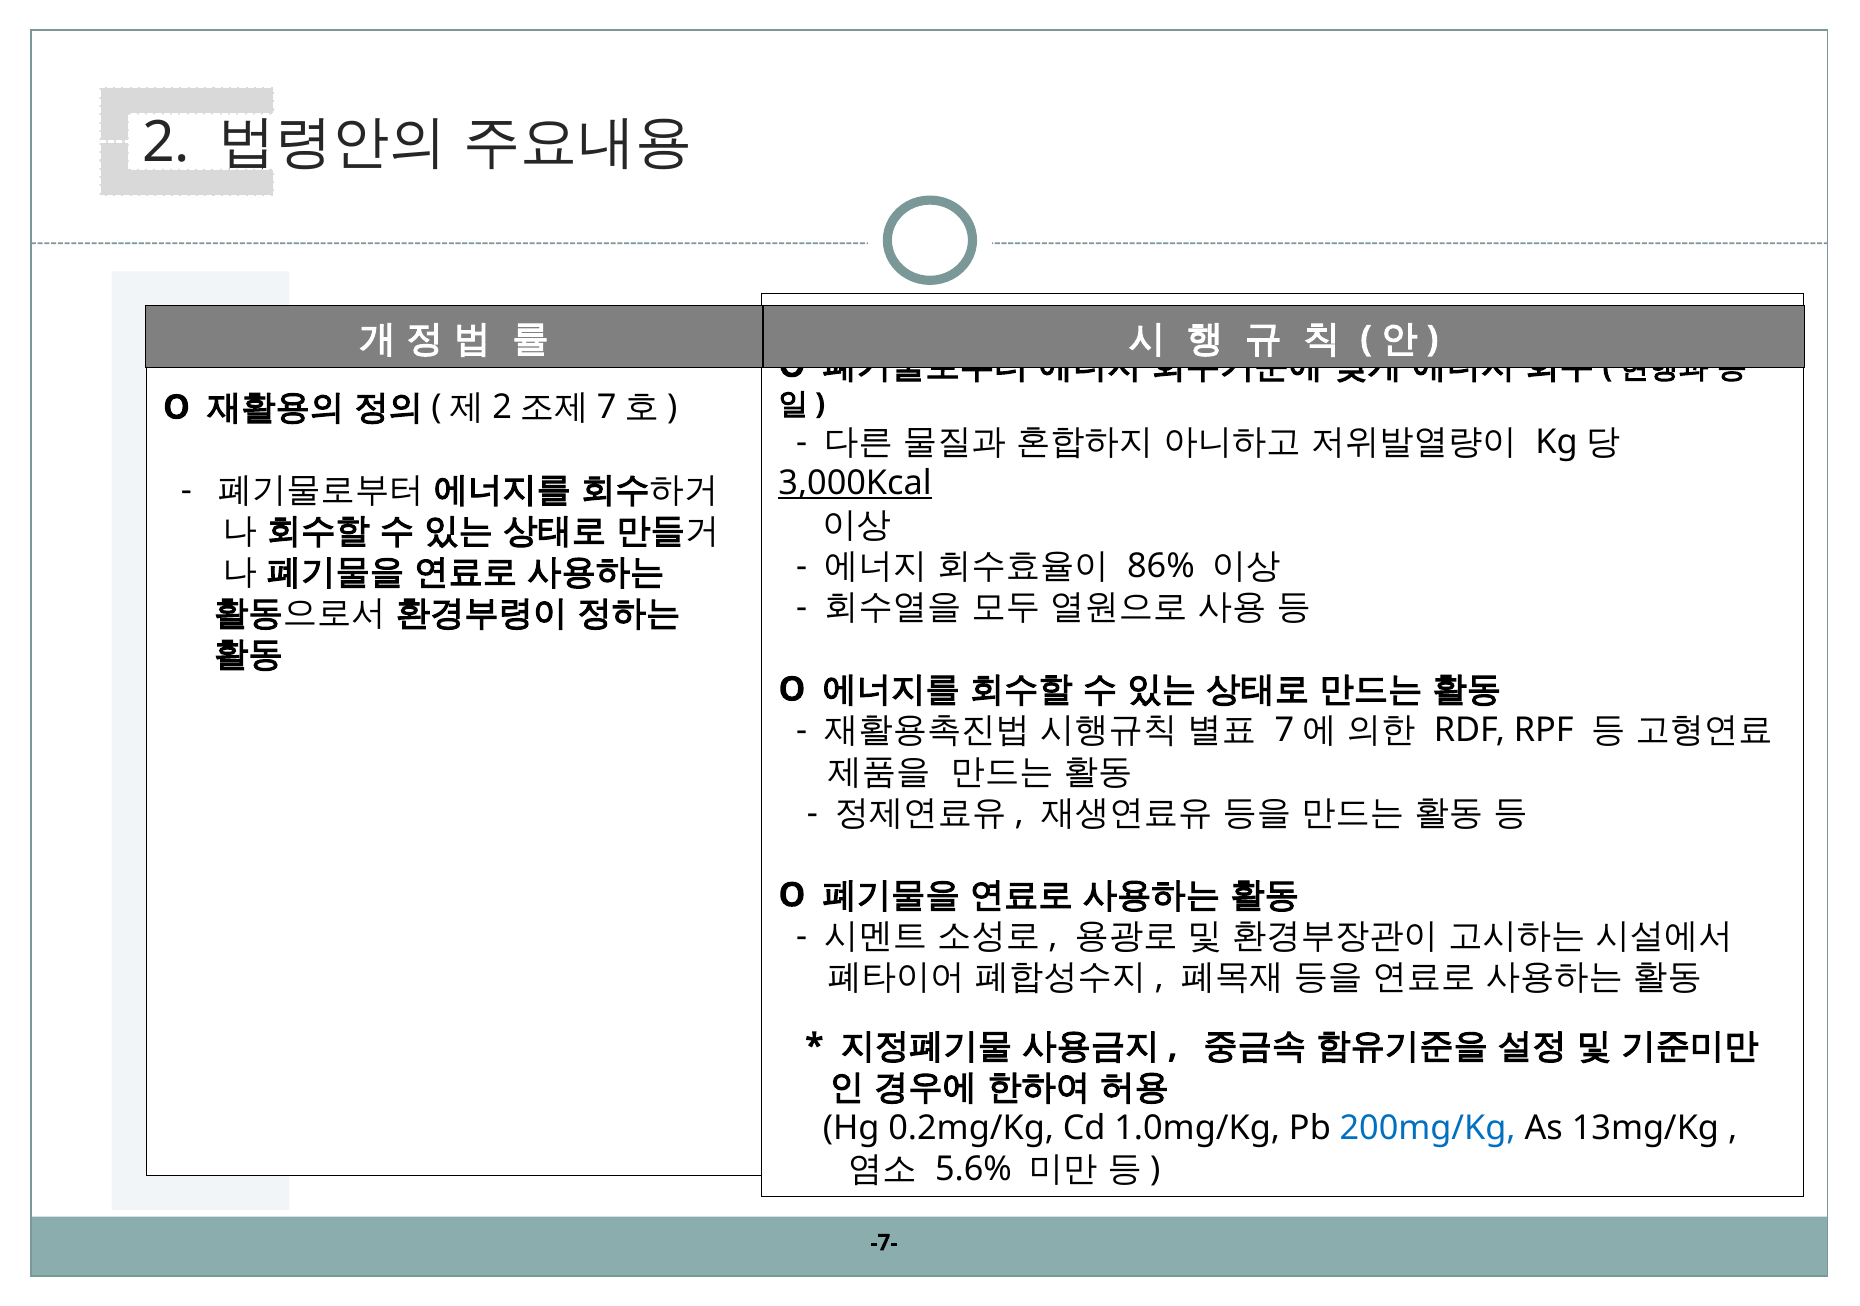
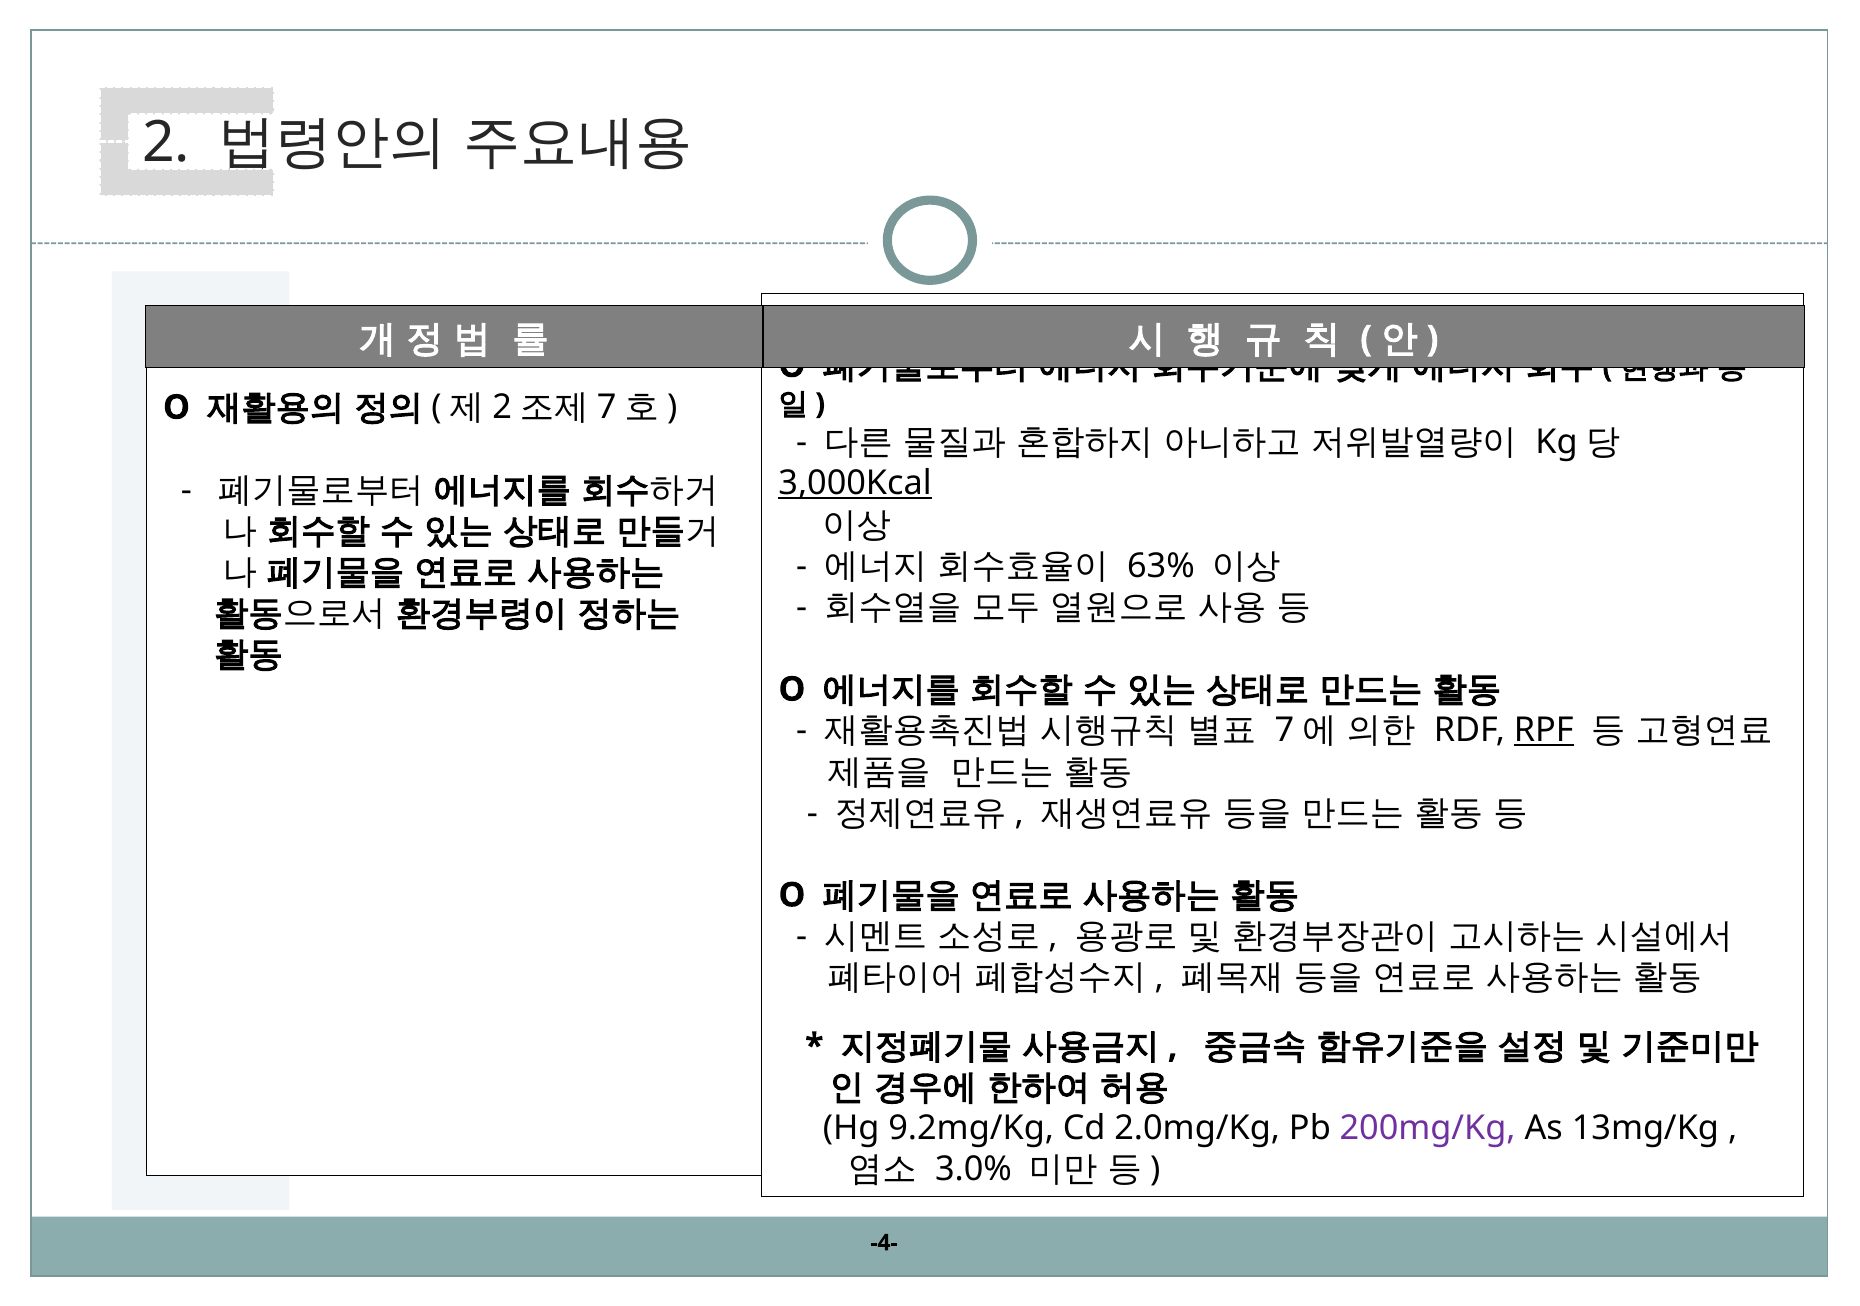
86%: 86% -> 63% (1161, 566)
RPF underline: none -> present (1544, 731)
0.2mg/Kg: 0.2mg/Kg -> 9.2mg/Kg (971, 1128)
1.0mg/Kg: 1.0mg/Kg -> 2.0mg/Kg (1197, 1128)
200mg/Kg colour: blue -> purple (1428, 1128)
5.6%: 5.6% -> 3.0% (973, 1170)
-7-: -7- -> -4- (884, 1243)
